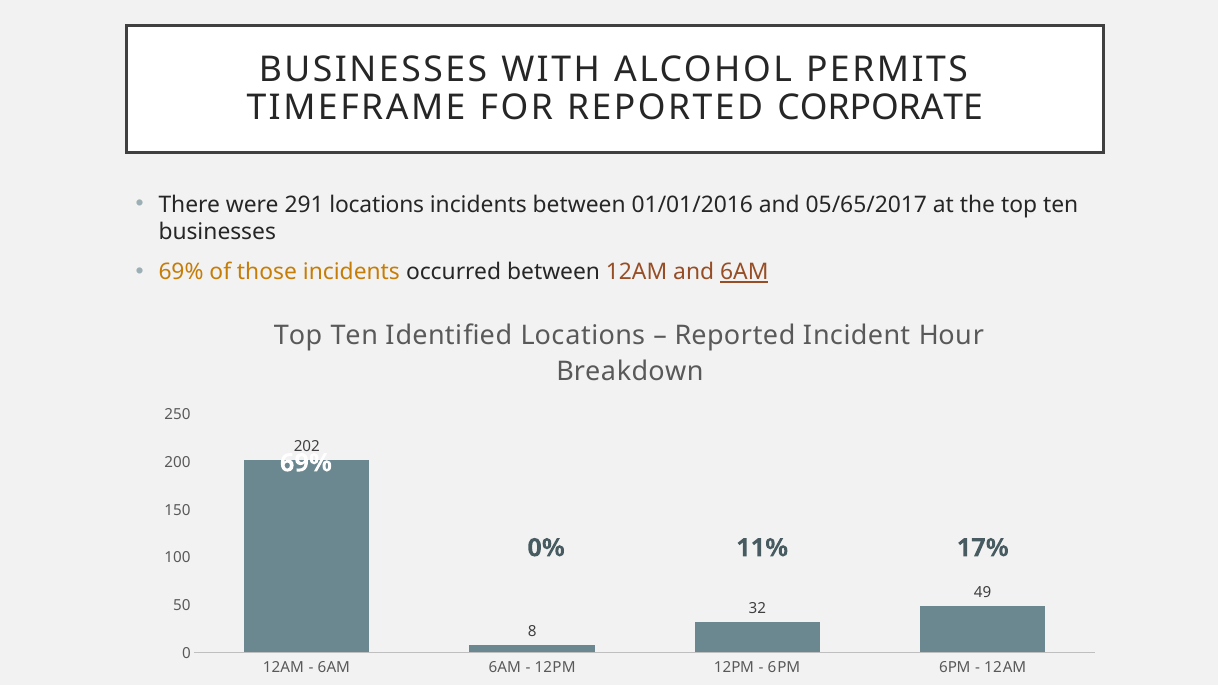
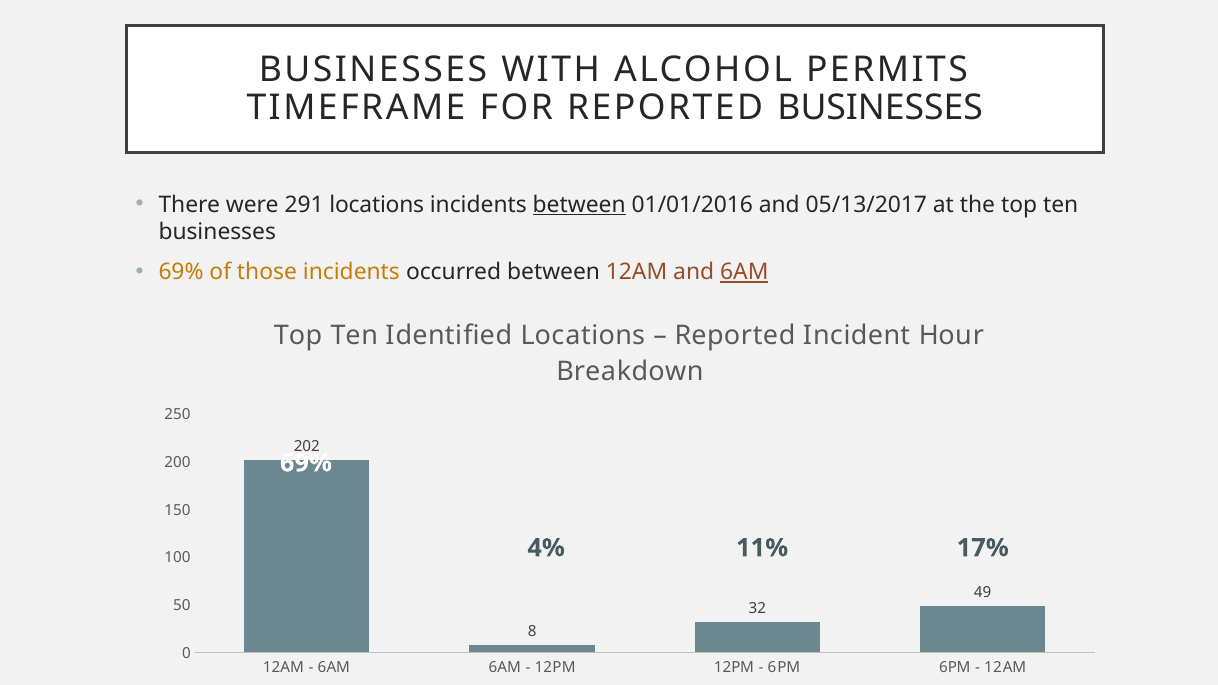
REPORTED CORPORATE: CORPORATE -> BUSINESSES (880, 108)
between underline: none -> present (579, 205)
05/65/2017: 05/65/2017 -> 05/13/2017 (866, 205)
0%: 0% -> 4% (546, 548)
